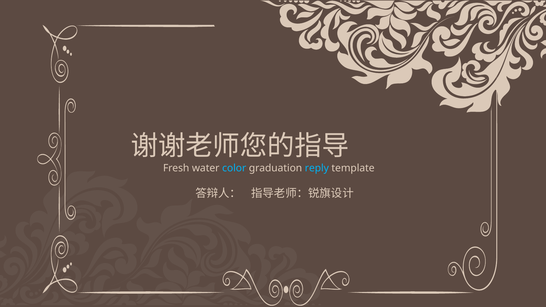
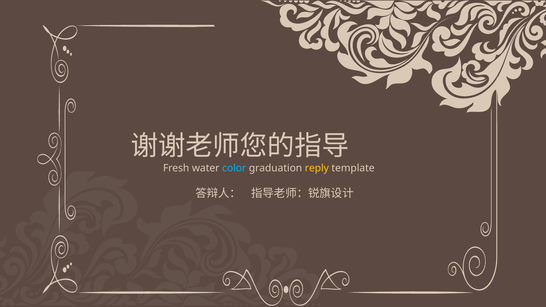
reply colour: light blue -> yellow (317, 168)
